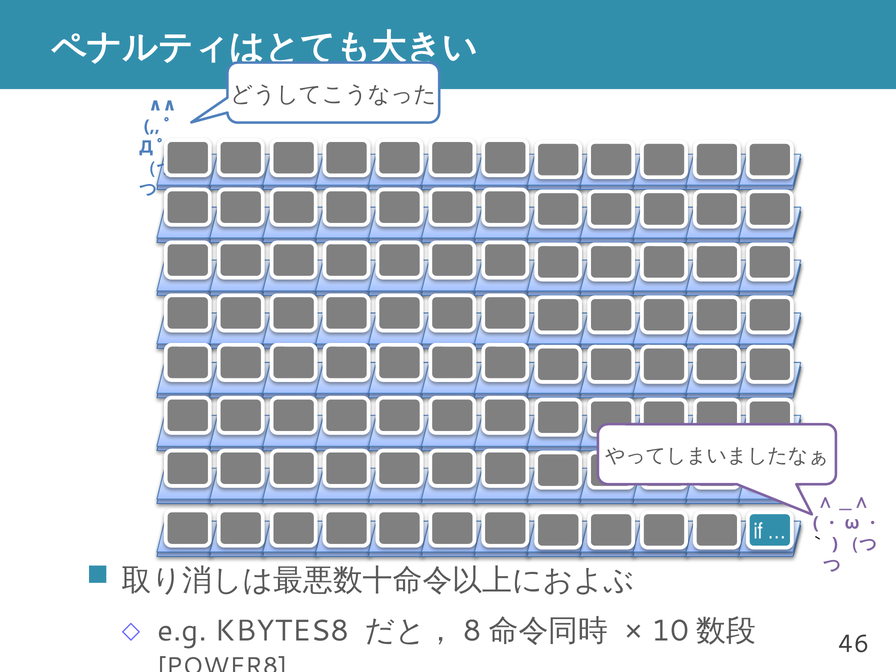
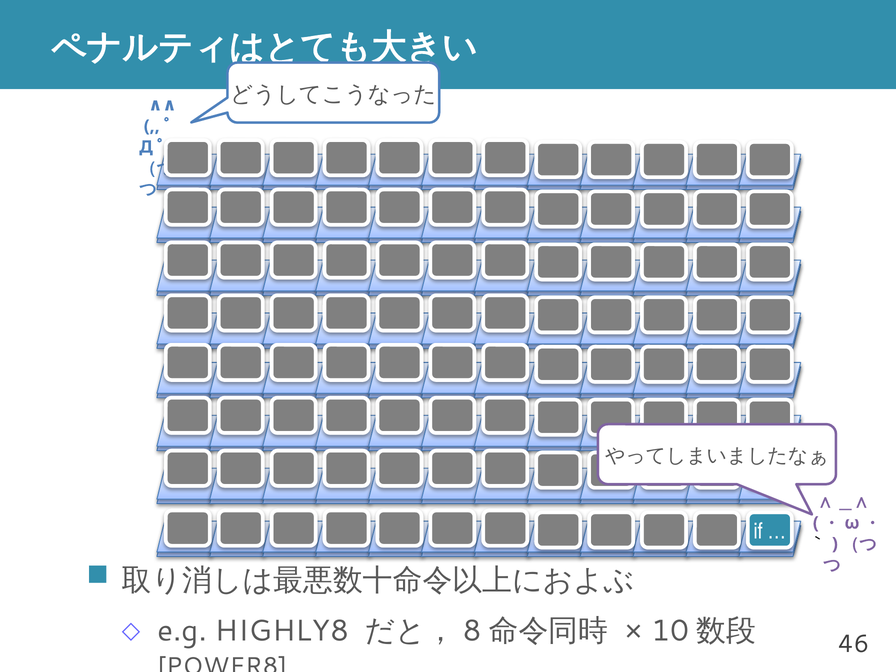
KBYTES8: KBYTES8 -> HIGHLY8 (282, 631)
